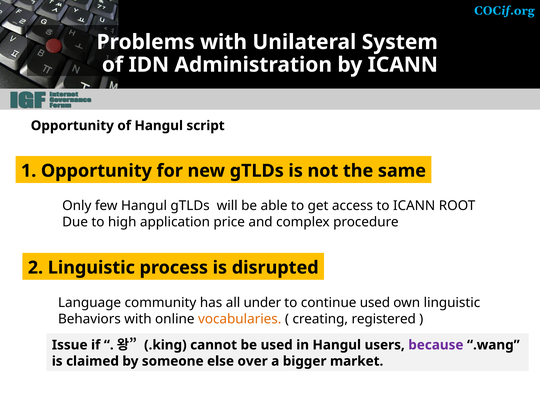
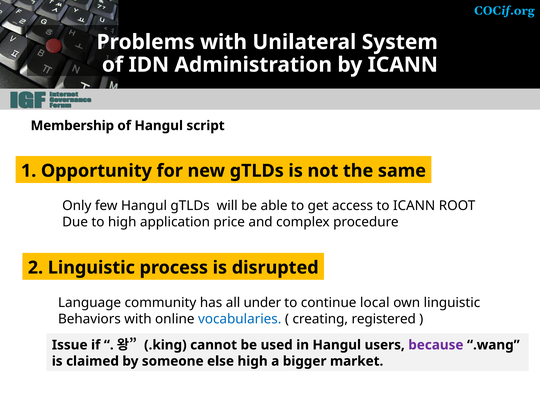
Opportunity: Opportunity -> Membership (72, 126)
continue used: used -> local (375, 303)
vocabularies colour: orange -> blue (240, 319)
else over: over -> high (253, 361)
